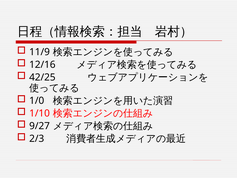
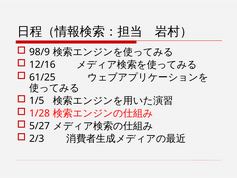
11/9: 11/9 -> 98/9 (40, 52)
42/25: 42/25 -> 61/25 (42, 77)
1/0: 1/0 -> 1/5 (37, 100)
1/10: 1/10 -> 1/28 (40, 113)
9/27: 9/27 -> 5/27 (40, 126)
